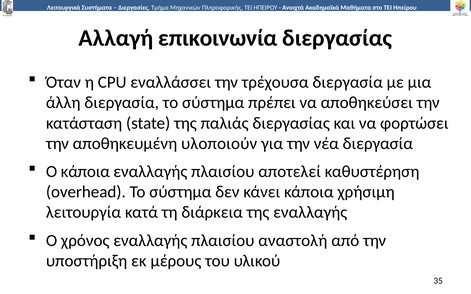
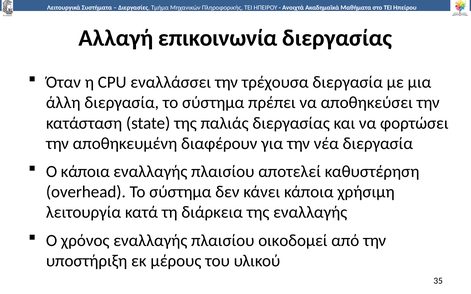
υλοποιούν: υλοποιούν -> διαφέρουν (219, 144)
αναστολή: αναστολή -> οικοδομεί (293, 241)
